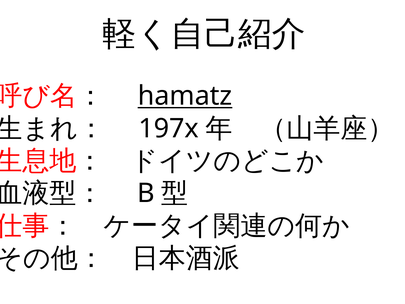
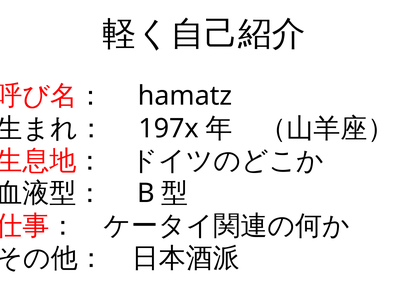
hamatz underline: present -> none (185, 96)
